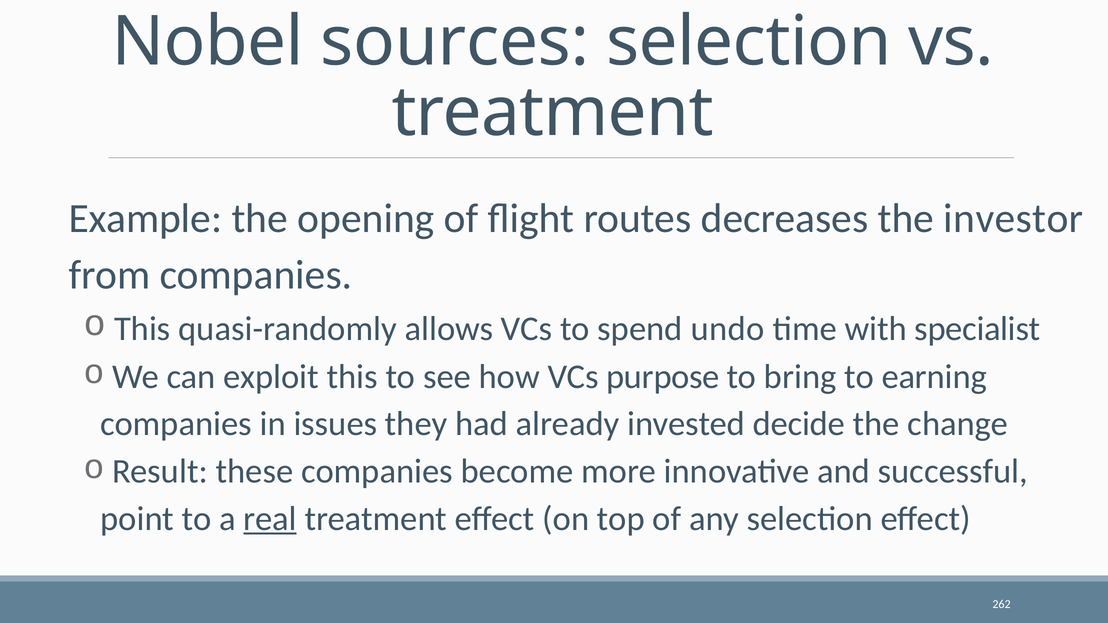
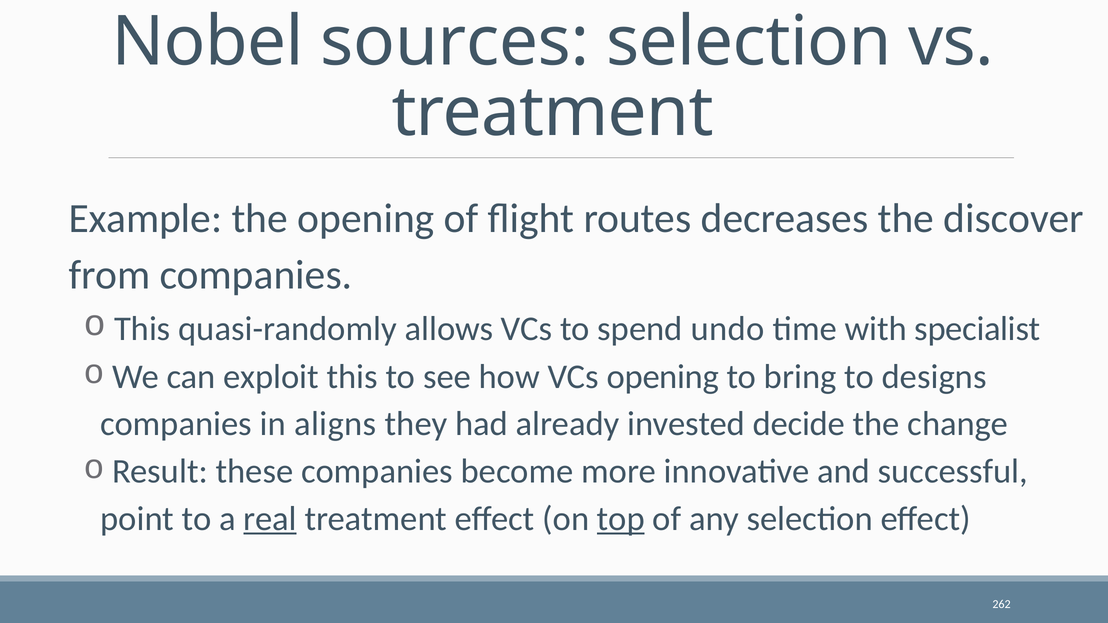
investor: investor -> discover (1014, 219)
VCs purpose: purpose -> opening (663, 377)
earning: earning -> designs (934, 377)
issues: issues -> aligns (335, 424)
top underline: none -> present (621, 519)
